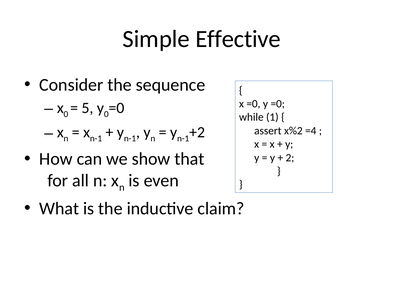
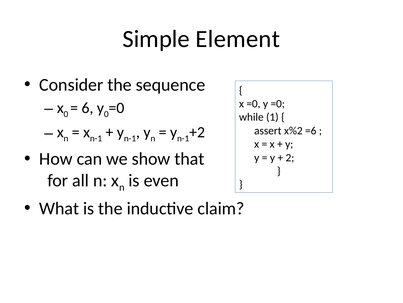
Effective: Effective -> Element (238, 39)
5: 5 -> 6 (87, 108)
=4: =4 -> =6 (311, 130)
